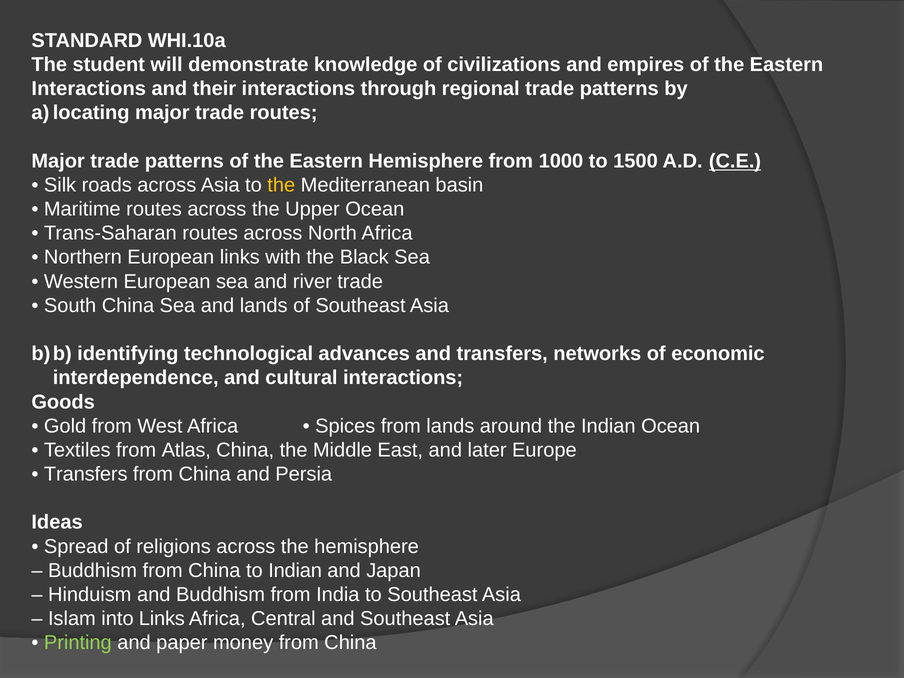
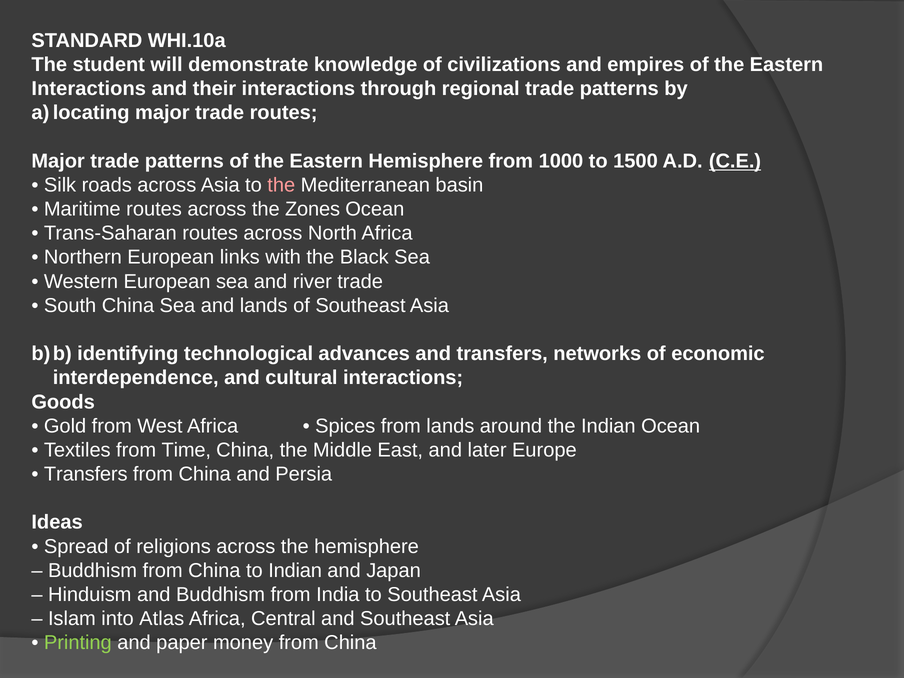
the colour: yellow -> pink (281, 185)
Upper: Upper -> Zones (313, 209)
Atlas: Atlas -> Time (186, 450)
into Links: Links -> Atlas (162, 619)
